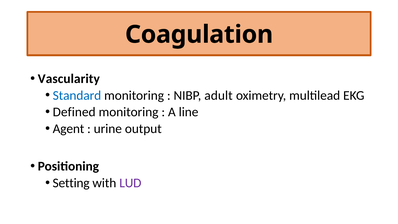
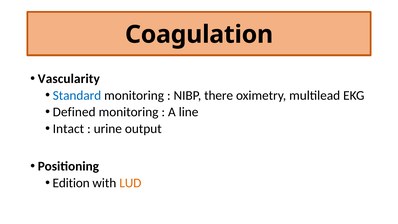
adult: adult -> there (219, 95)
Agent: Agent -> Intact (68, 129)
Setting: Setting -> Edition (71, 183)
LUD colour: purple -> orange (130, 183)
